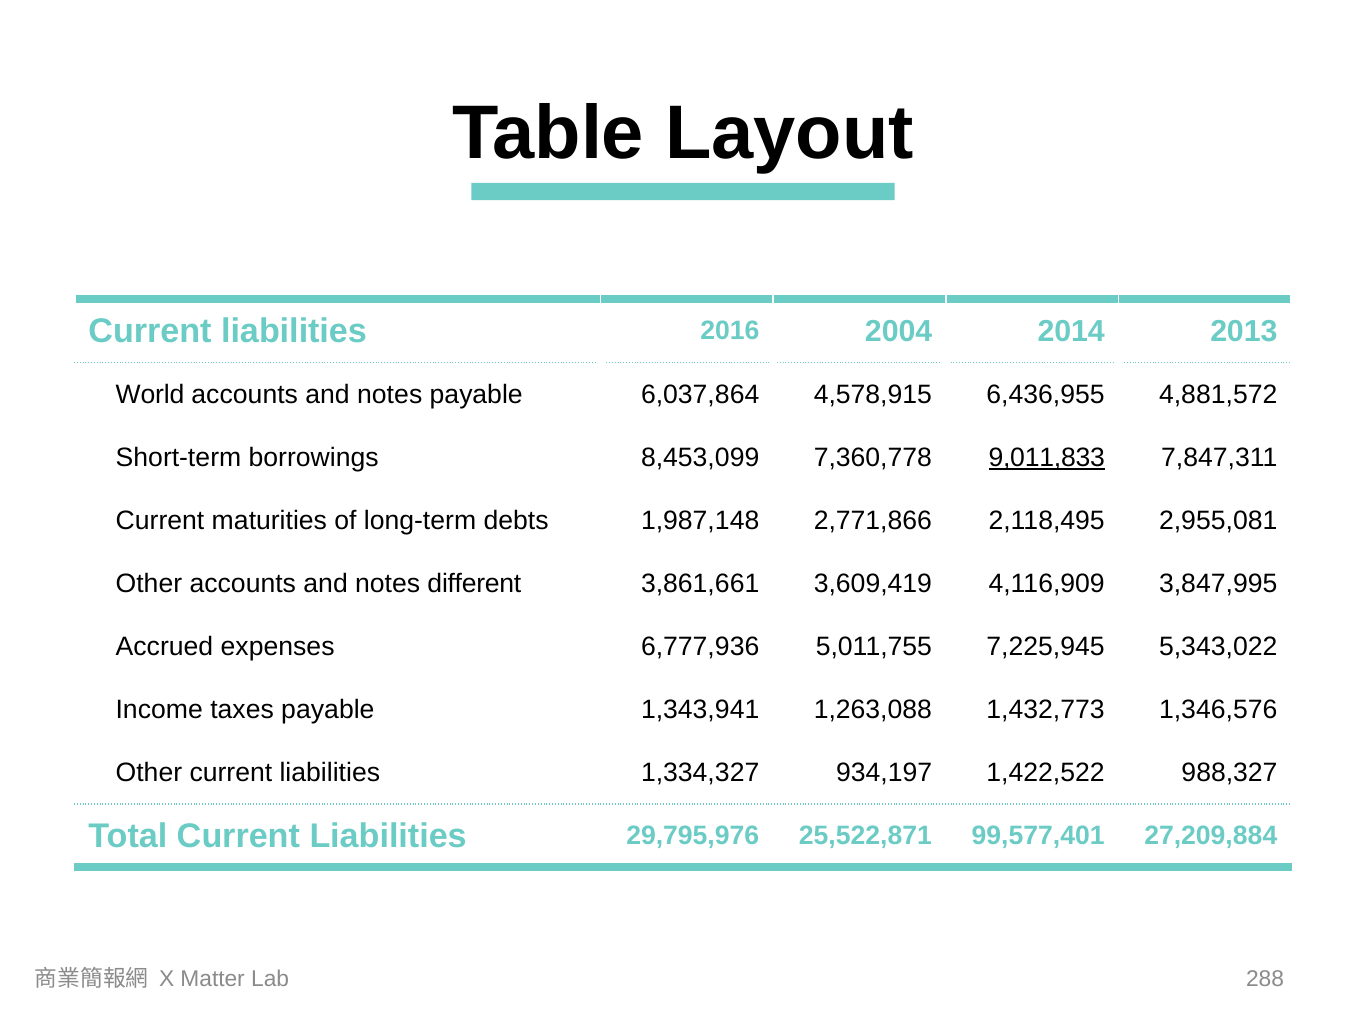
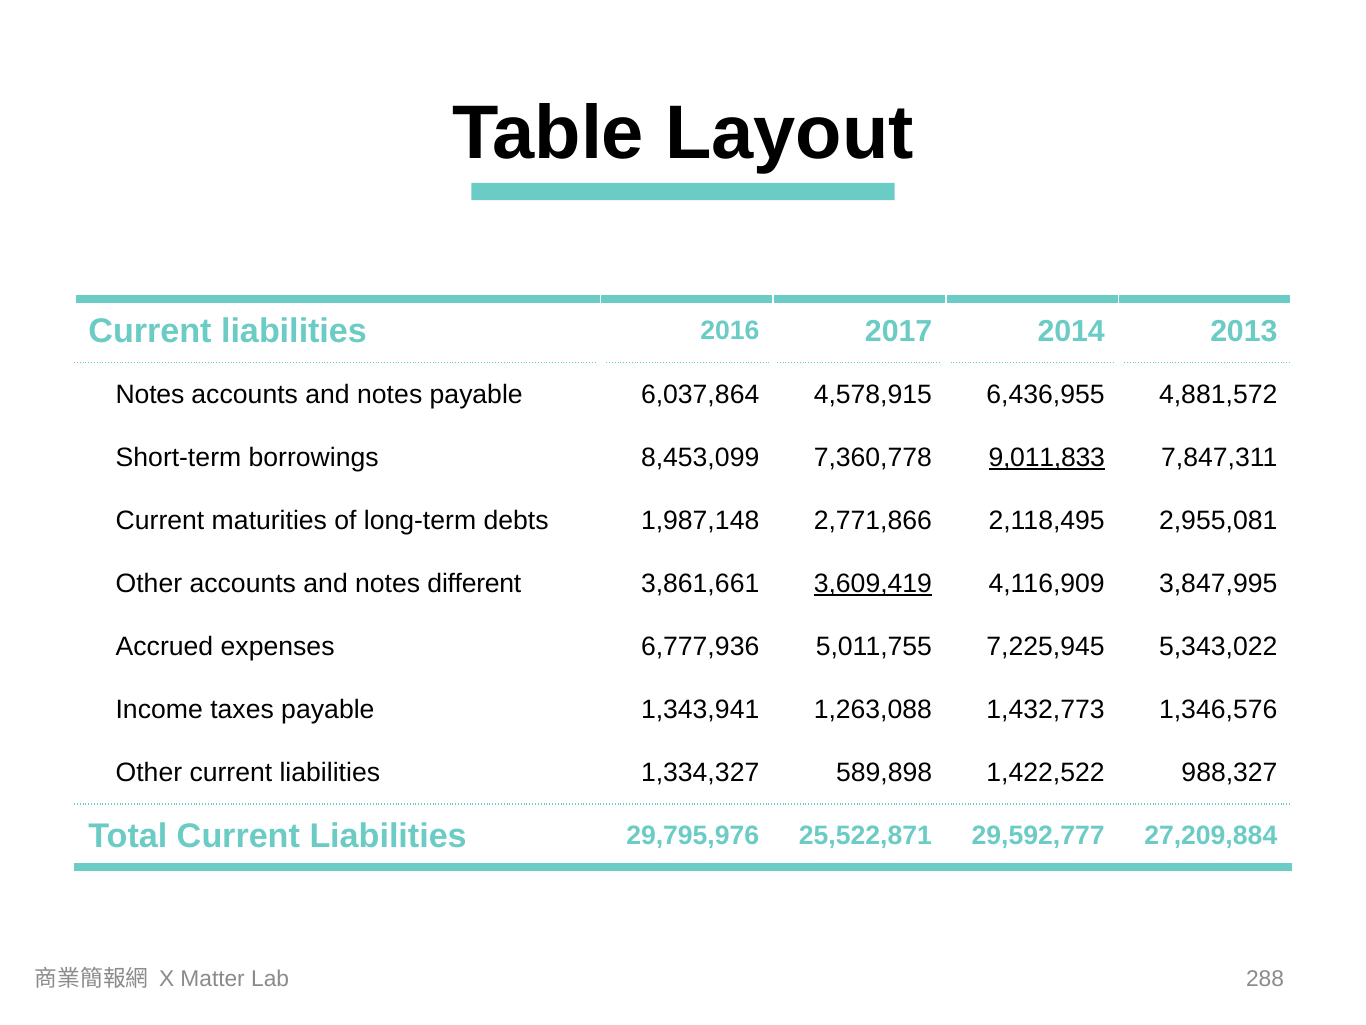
2004: 2004 -> 2017 (899, 331)
World: World -> Notes (150, 394)
3,609,419 underline: none -> present (873, 583)
934,197: 934,197 -> 589,898 (884, 773)
99,577,401: 99,577,401 -> 29,592,777 (1038, 836)
